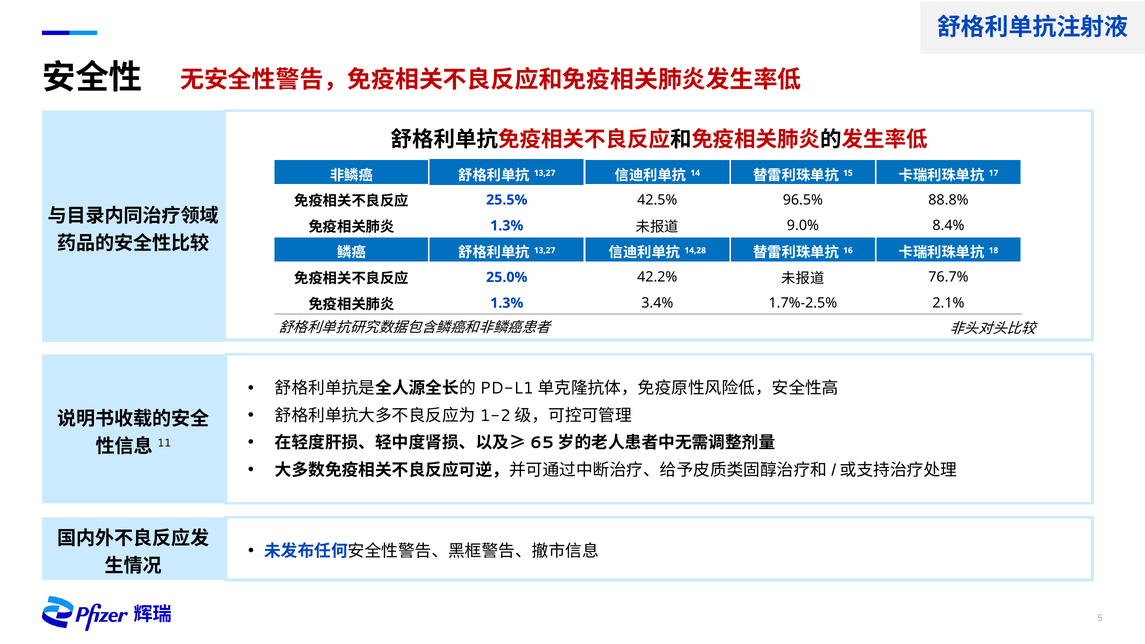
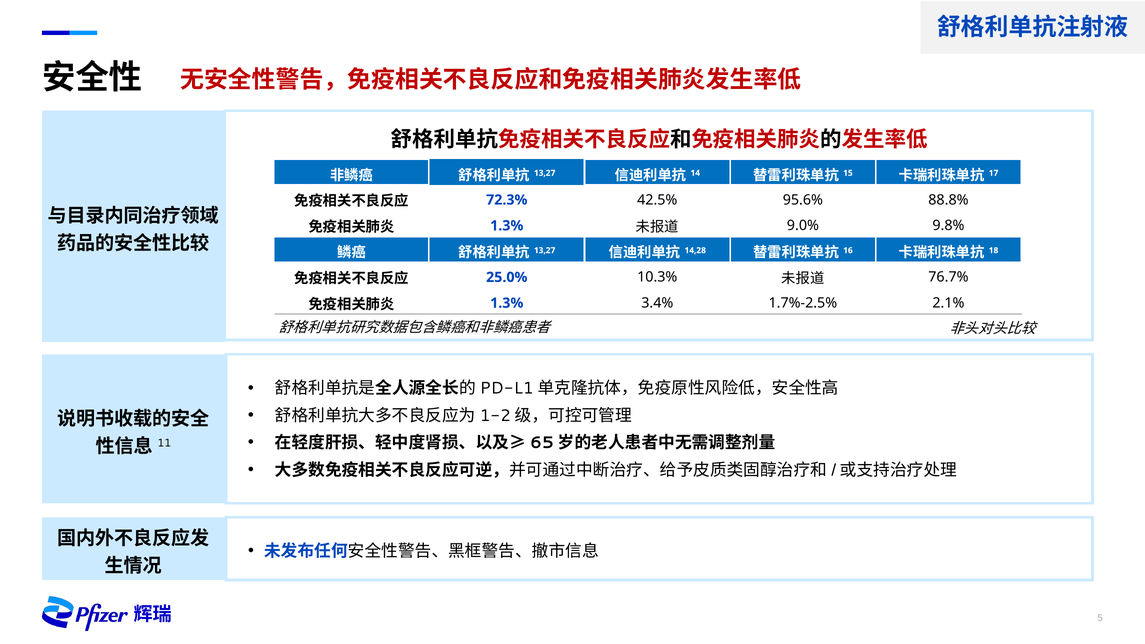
25.5%: 25.5% -> 72.3% (507, 200)
96.5%: 96.5% -> 95.6% (803, 200)
8.4%: 8.4% -> 9.8% (948, 226)
42.2%: 42.2% -> 10.3% (657, 277)
